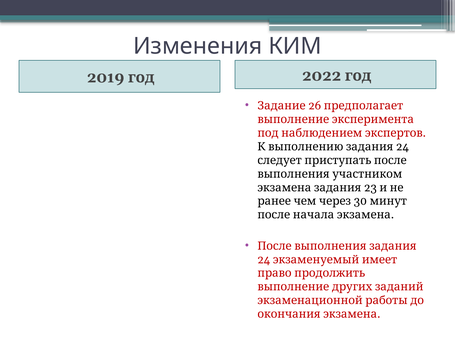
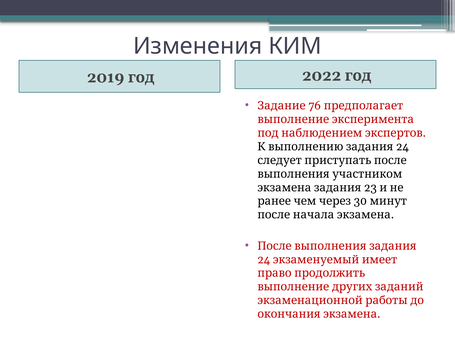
26: 26 -> 76 (315, 106)
